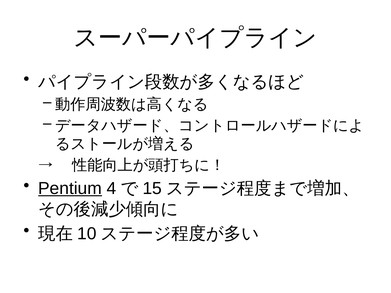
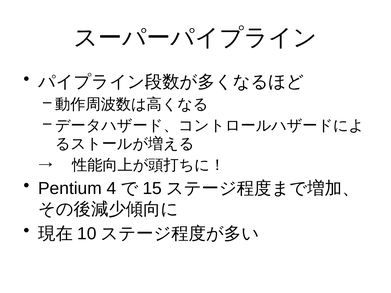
Pentium underline: present -> none (70, 189)
